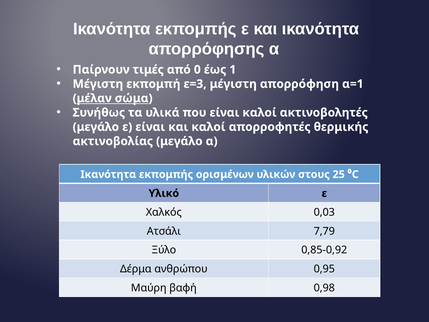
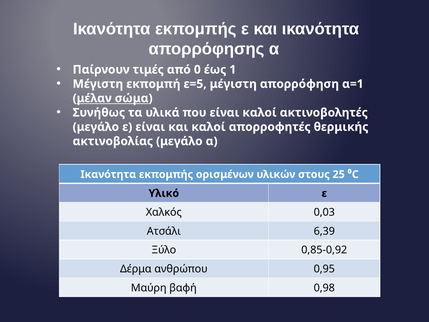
ε=3: ε=3 -> ε=5 (195, 84)
7,79: 7,79 -> 6,39 (324, 231)
